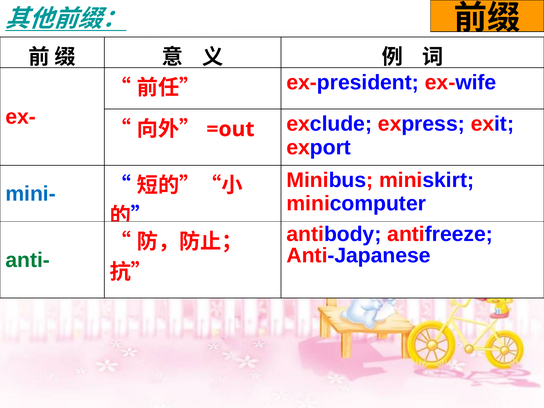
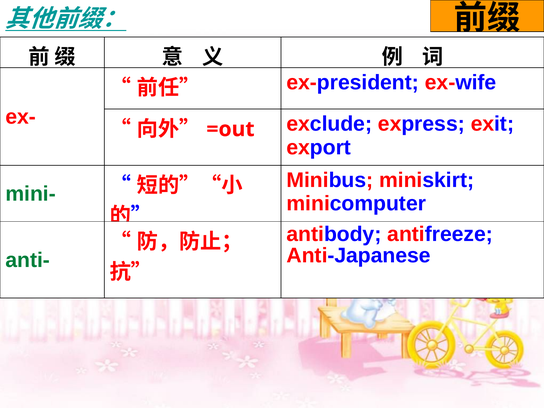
mini- colour: blue -> green (31, 194)
